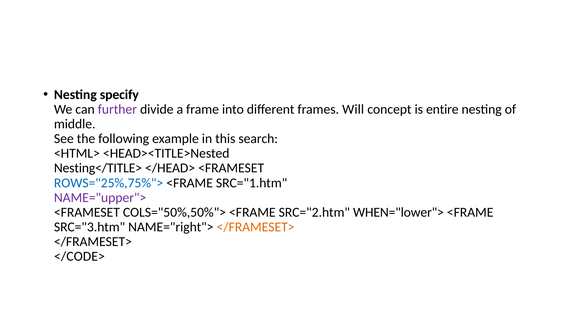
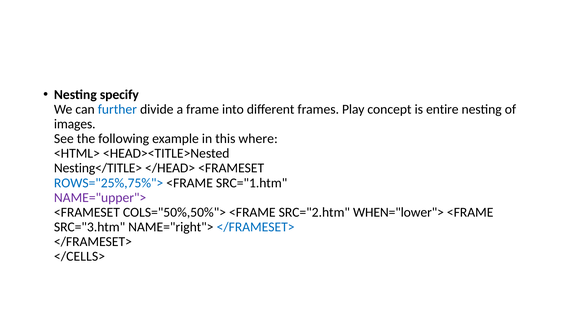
further colour: purple -> blue (117, 109)
Will: Will -> Play (353, 109)
middle: middle -> images (75, 124)
search: search -> where (258, 139)
</FRAMESET> colour: orange -> blue (256, 227)
</CODE>: </CODE> -> </CELLS> (80, 256)
